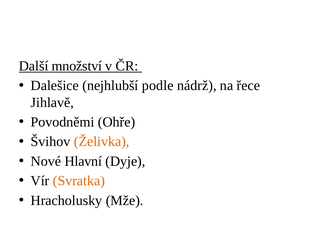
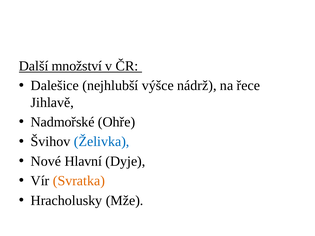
podle: podle -> výšce (158, 86)
Povodněmi: Povodněmi -> Nadmořské (63, 122)
Želivka colour: orange -> blue (102, 142)
